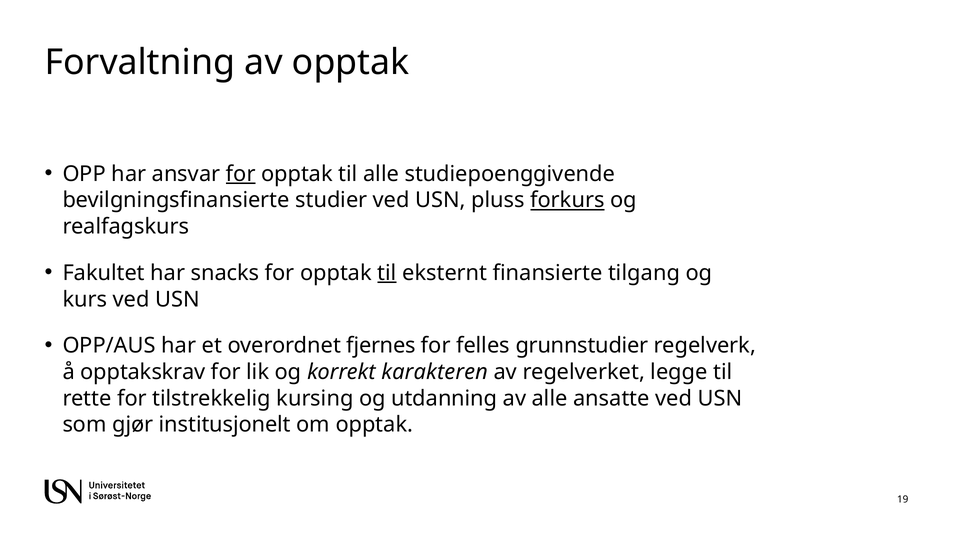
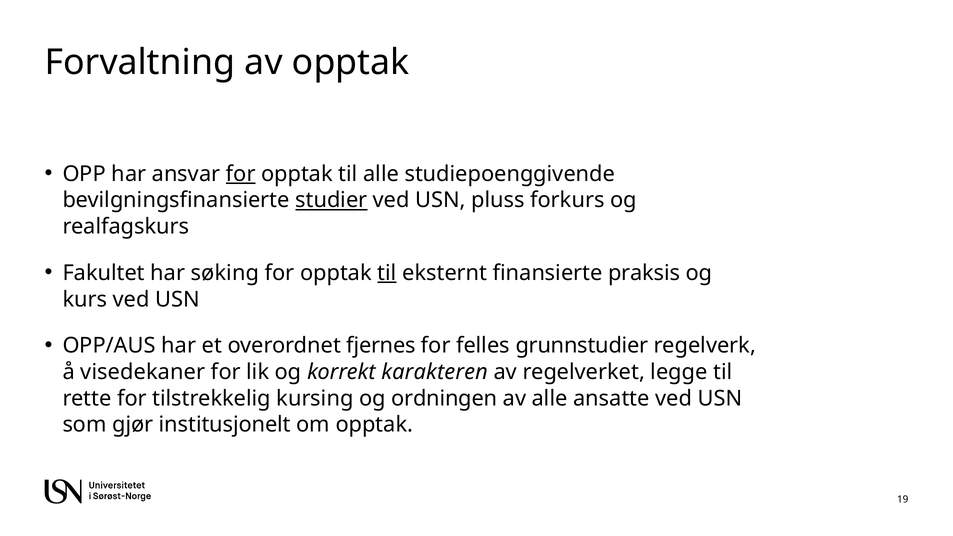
studier underline: none -> present (331, 200)
forkurs underline: present -> none (567, 200)
snacks: snacks -> søking (225, 273)
tilgang: tilgang -> praksis (644, 273)
opptakskrav: opptakskrav -> visedekaner (143, 372)
utdanning: utdanning -> ordningen (444, 398)
